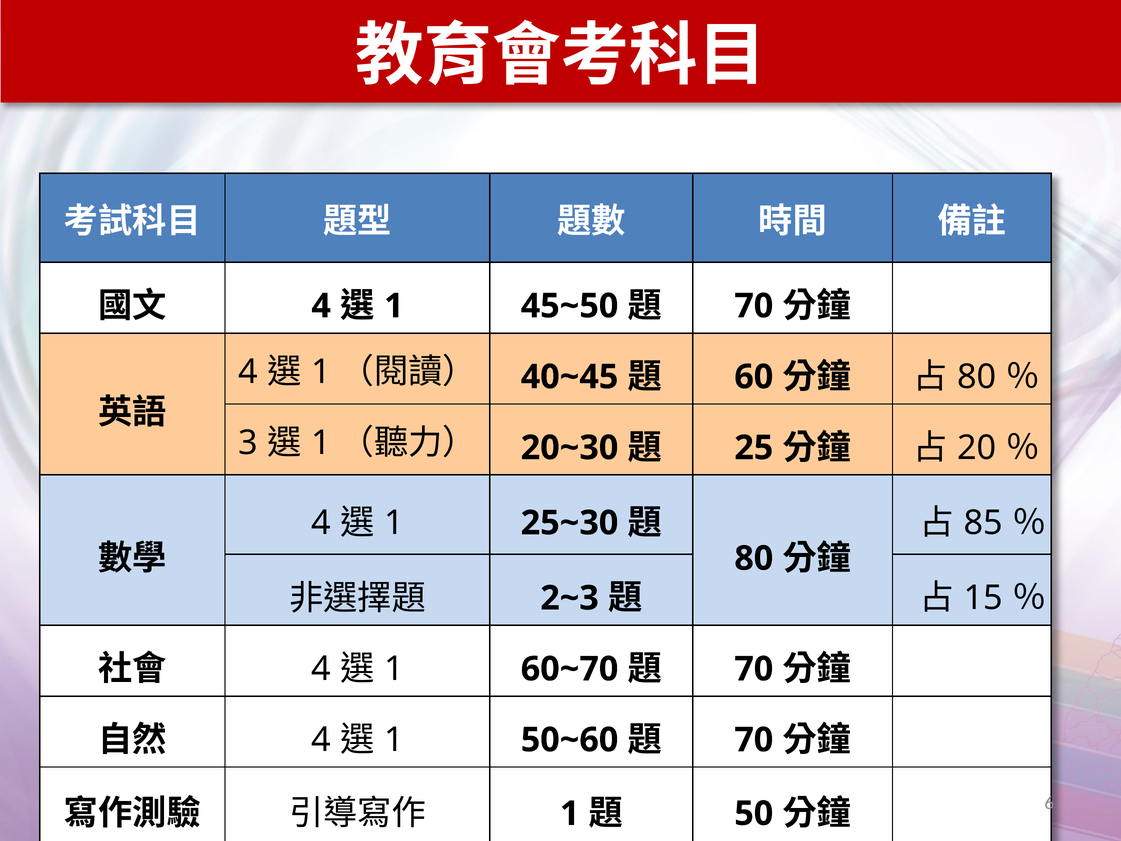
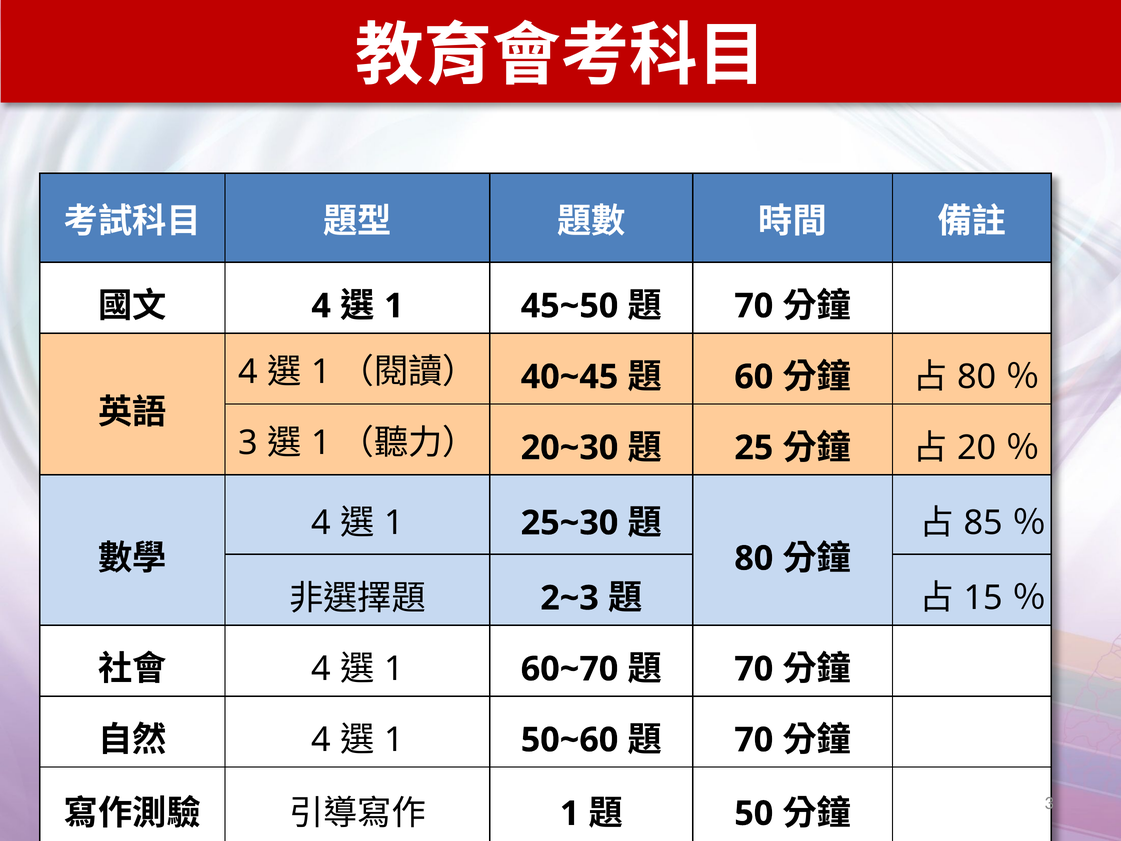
6: 6 -> 3 (1049, 803)
